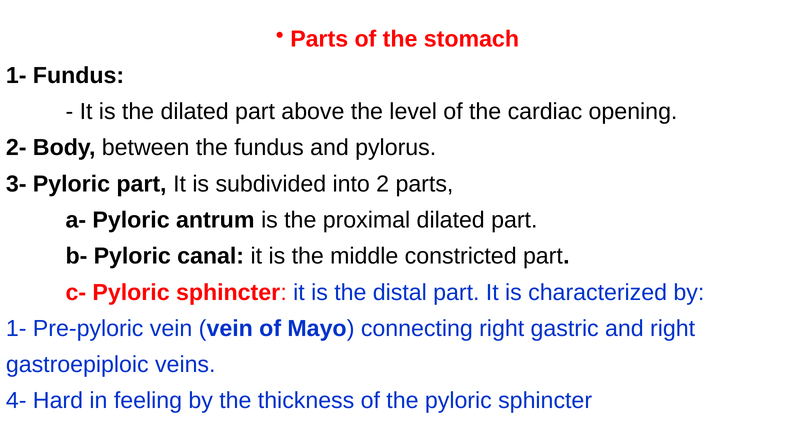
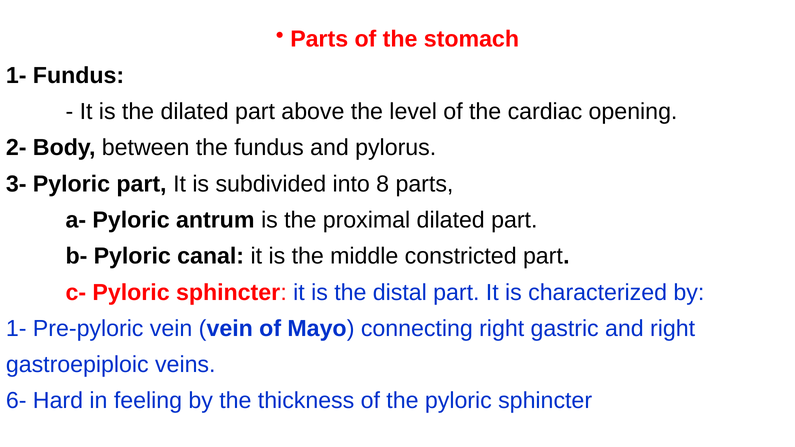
2: 2 -> 8 (383, 184)
4-: 4- -> 6- (16, 401)
